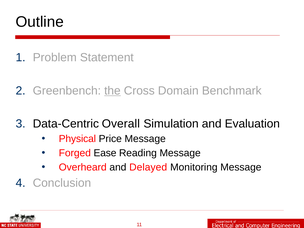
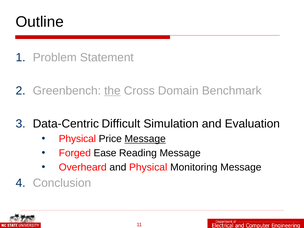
Overall: Overall -> Difficult (121, 124)
Message underline: none -> present (145, 139)
and Delayed: Delayed -> Physical (148, 167)
